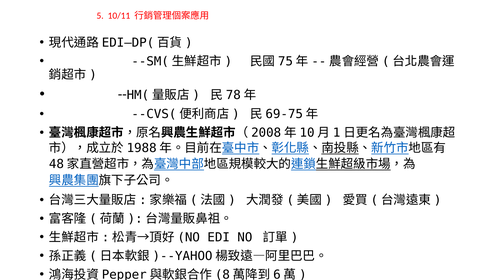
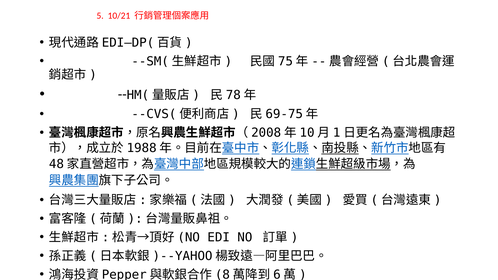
10/11: 10/11 -> 10/21 (119, 16)
